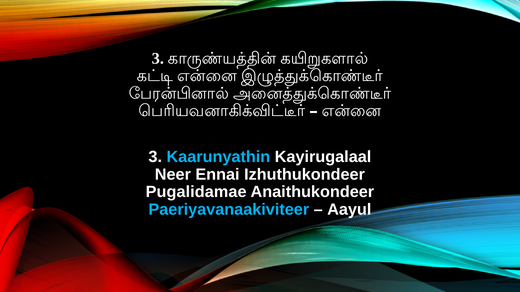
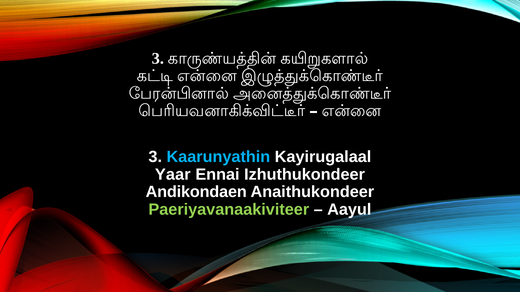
Neer: Neer -> Yaar (173, 175)
Pugalidamae: Pugalidamae -> Andikondaen (196, 192)
Paeriyavanaakiviteer colour: light blue -> light green (229, 210)
